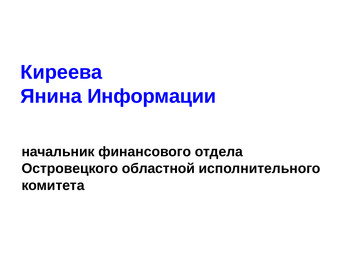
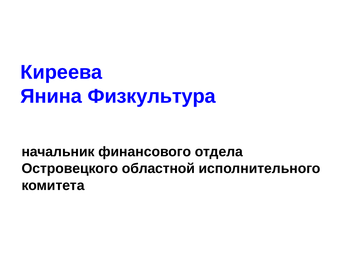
Информации: Информации -> Физкультура (152, 96)
